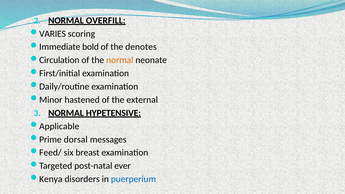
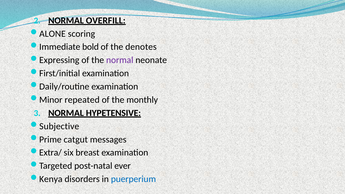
VARIES: VARIES -> ALONE (52, 34)
Circulation: Circulation -> Expressing (59, 60)
normal colour: orange -> purple (120, 60)
hastened: hastened -> repeated (82, 100)
external: external -> monthly (142, 100)
Applicable: Applicable -> Subjective (59, 126)
dorsal: dorsal -> catgut (76, 139)
Feed/: Feed/ -> Extra/ (50, 153)
